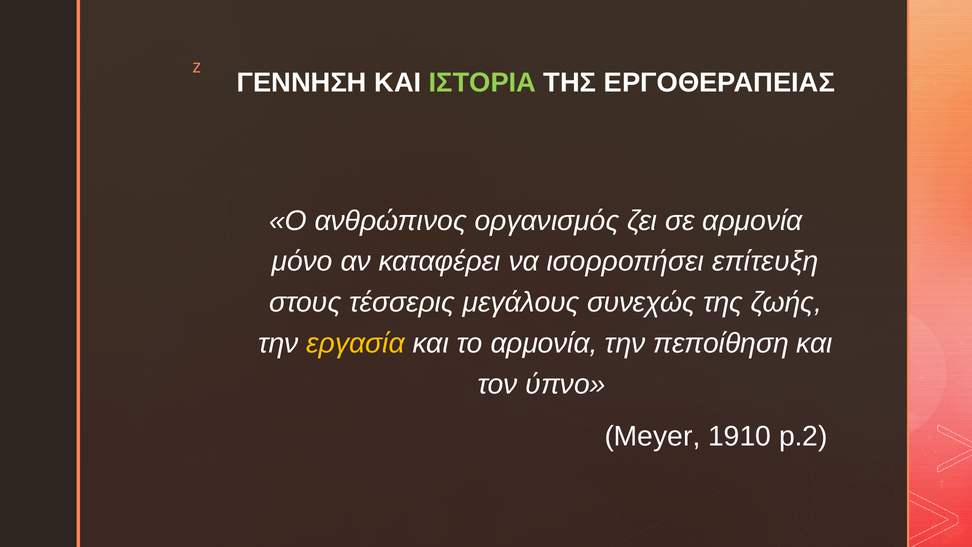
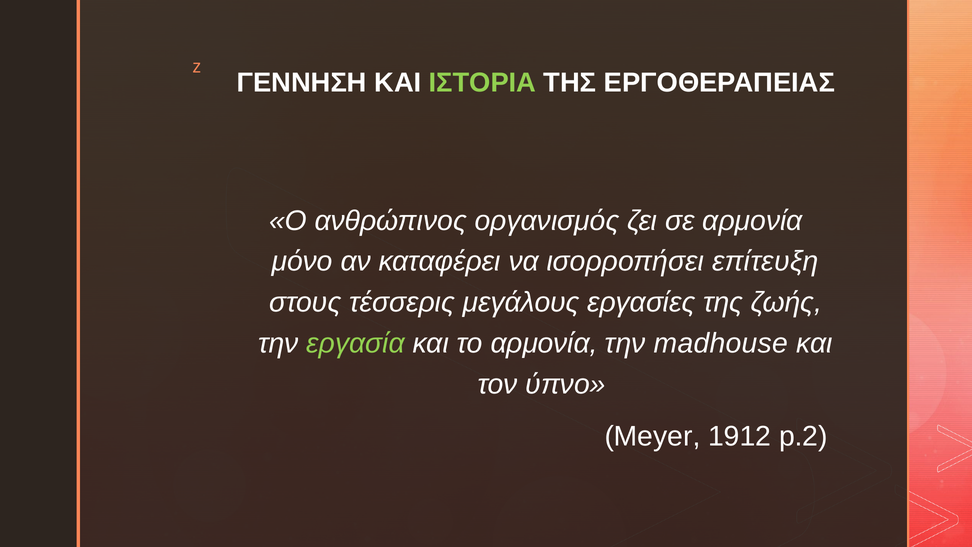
συνεχώς: συνεχώς -> εργασίες (641, 302)
εργασία colour: yellow -> light green (356, 343)
πεποίθηση: πεποίθηση -> madhouse (721, 343)
1910: 1910 -> 1912 (740, 436)
